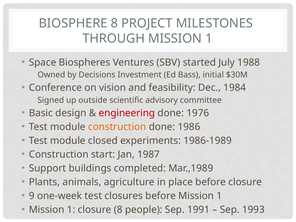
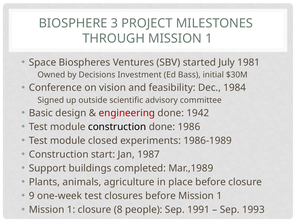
BIOSPHERE 8: 8 -> 3 (114, 23)
1988: 1988 -> 1981 (249, 62)
1976: 1976 -> 1942 (198, 113)
construction colour: orange -> black (117, 127)
